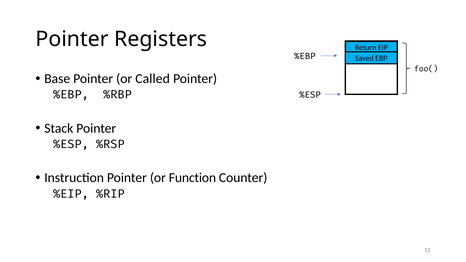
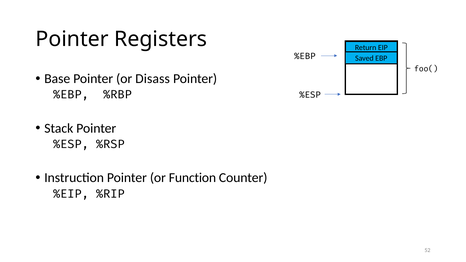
Called: Called -> Disass (153, 79)
